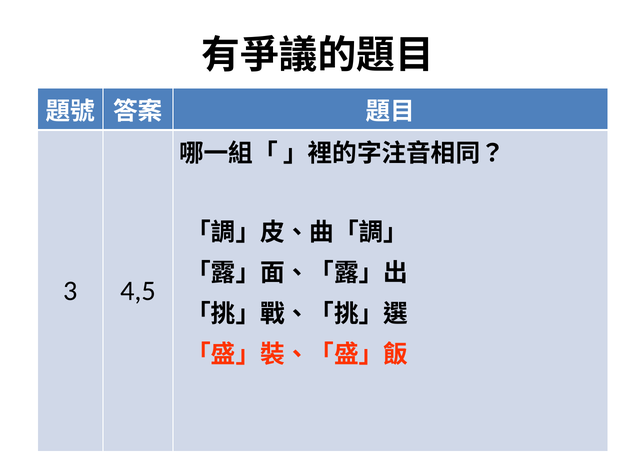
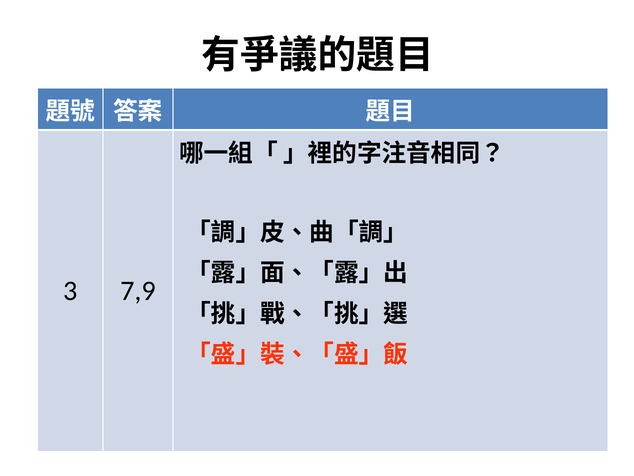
4,5: 4,5 -> 7,9 (138, 291)
